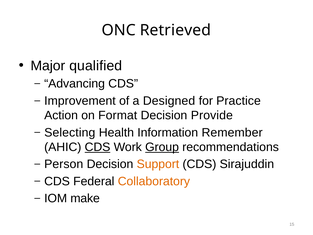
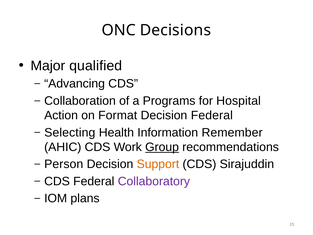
Retrieved: Retrieved -> Decisions (175, 30)
Improvement: Improvement -> Collaboration (80, 101)
Designed: Designed -> Programs (169, 101)
Practice: Practice -> Hospital (239, 101)
Decision Provide: Provide -> Federal (212, 115)
CDS underline: present -> none (98, 147)
Collaboratory colour: orange -> purple (154, 181)
make: make -> plans (85, 198)
